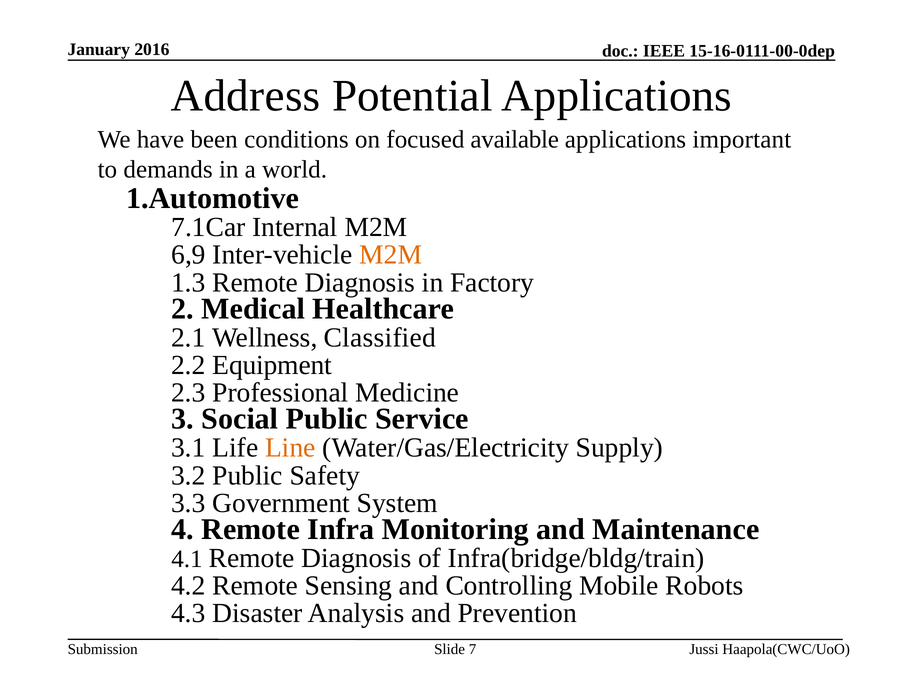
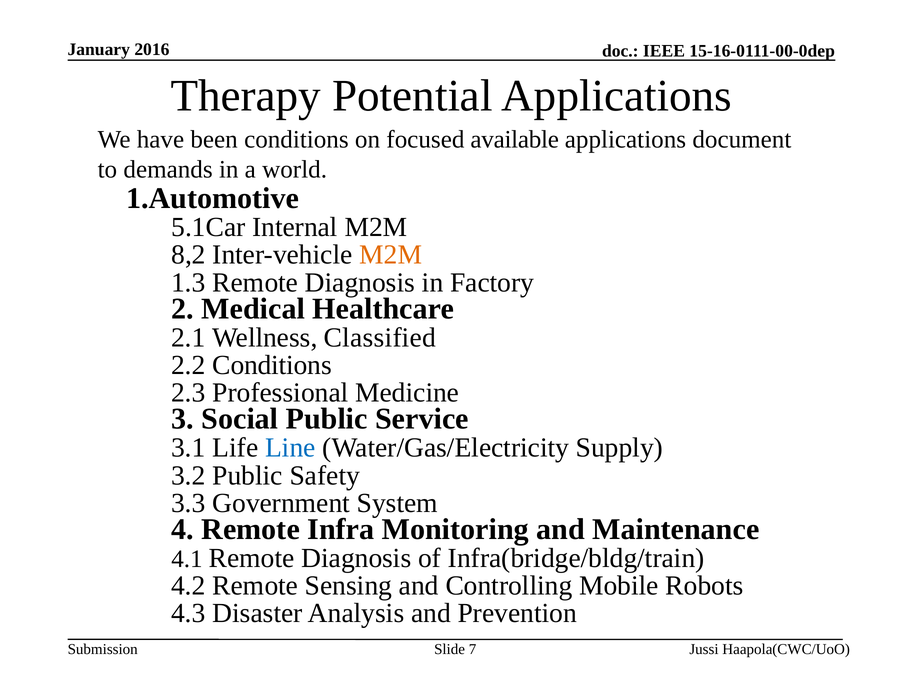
Address: Address -> Therapy (246, 96)
important: important -> document (742, 139)
7.1Car: 7.1Car -> 5.1Car (208, 227)
6,9: 6,9 -> 8,2 (188, 255)
2.2 Equipment: Equipment -> Conditions (272, 365)
Line colour: orange -> blue (290, 448)
